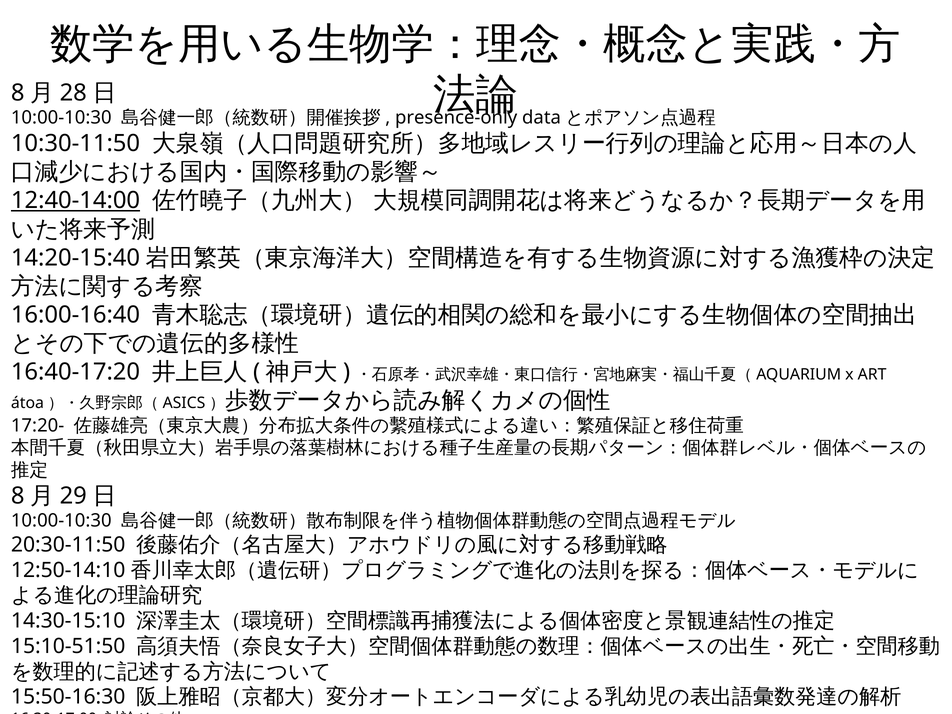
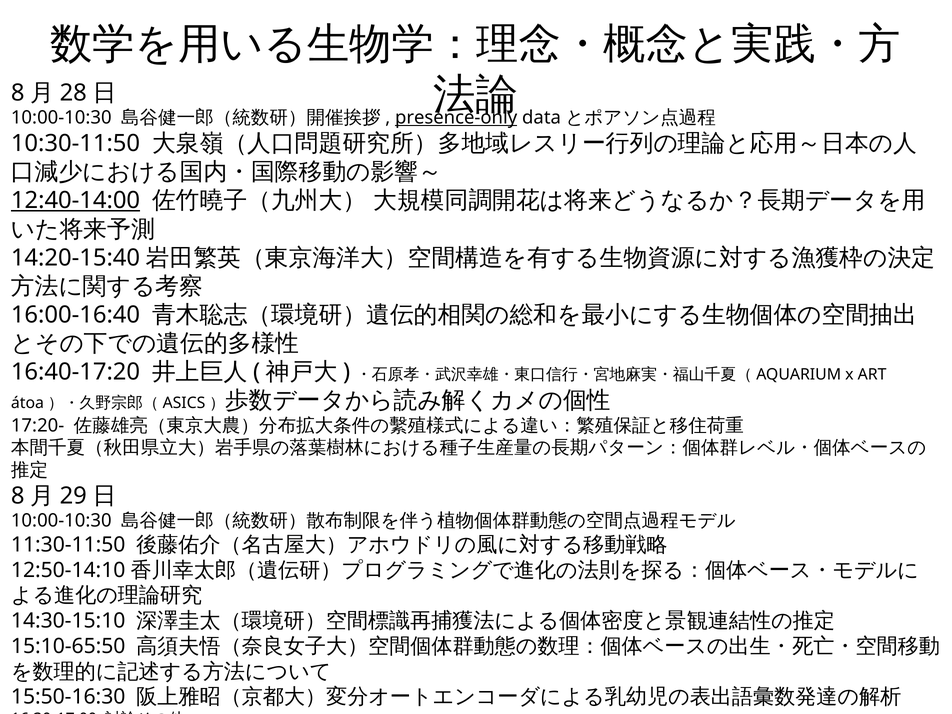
presence-only underline: none -> present (456, 118)
20:30-11:50: 20:30-11:50 -> 11:30-11:50 (68, 545)
15:10-51:50: 15:10-51:50 -> 15:10-65:50 (68, 646)
